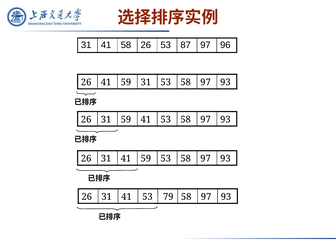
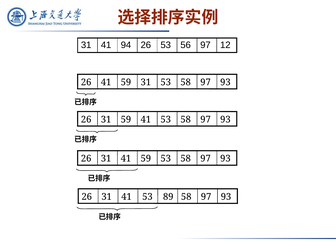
41 58: 58 -> 94 (126, 45)
87: 87 -> 56 (186, 45)
96: 96 -> 12 (225, 45)
79: 79 -> 89 (168, 197)
